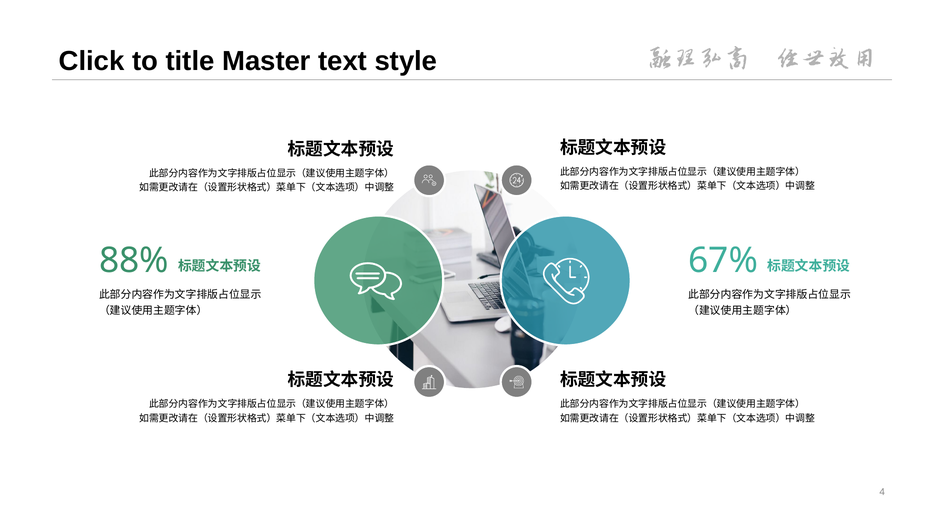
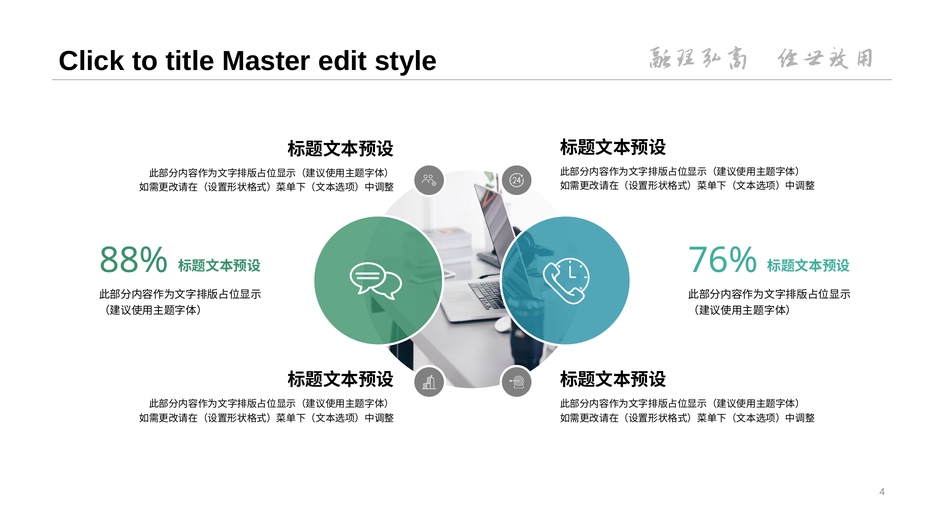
text: text -> edit (343, 61)
67%: 67% -> 76% (723, 260)
